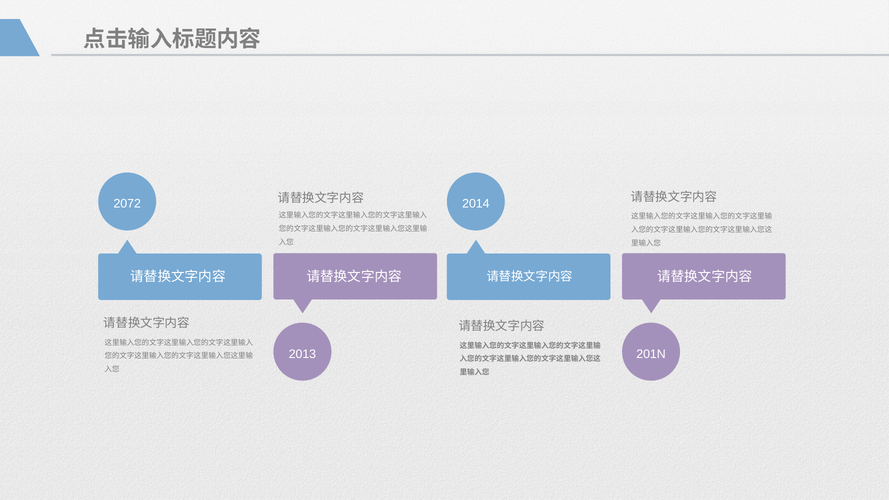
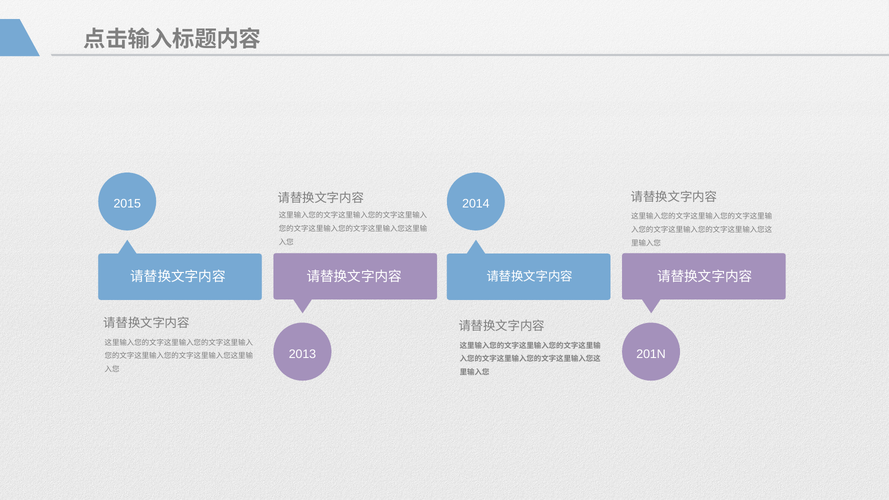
2072: 2072 -> 2015 (127, 204)
